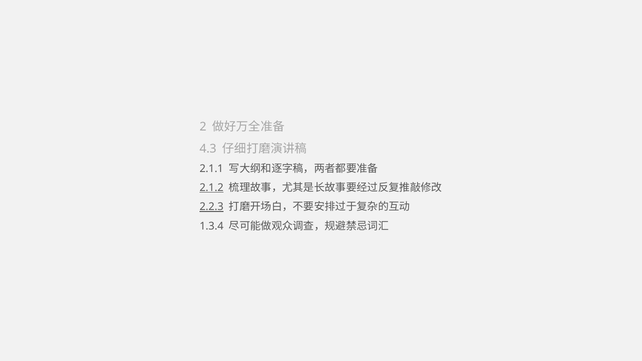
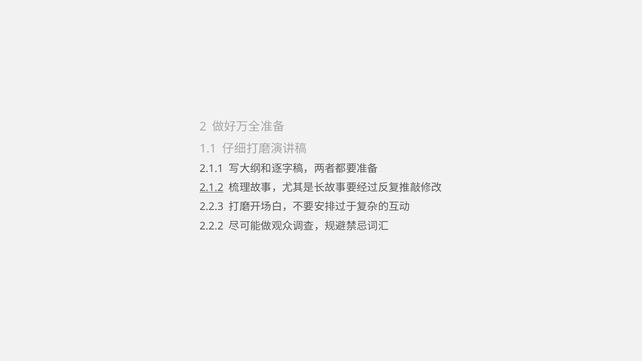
4.3: 4.3 -> 1.1 (208, 149)
2.2.3 underline: present -> none (212, 207)
1.3.4: 1.3.4 -> 2.2.2 (212, 226)
